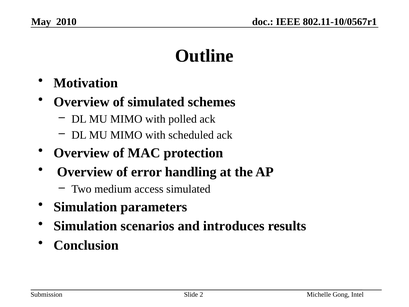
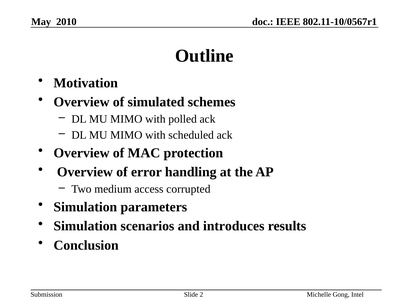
access simulated: simulated -> corrupted (188, 189)
